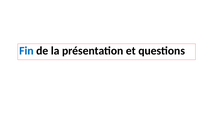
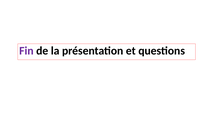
Fin colour: blue -> purple (26, 51)
